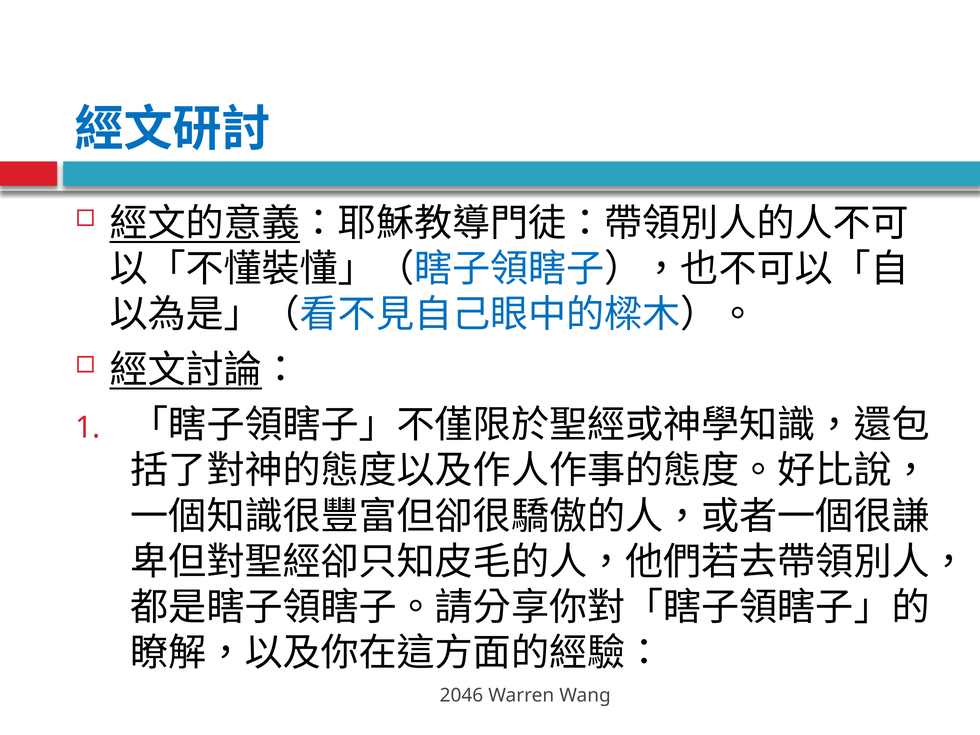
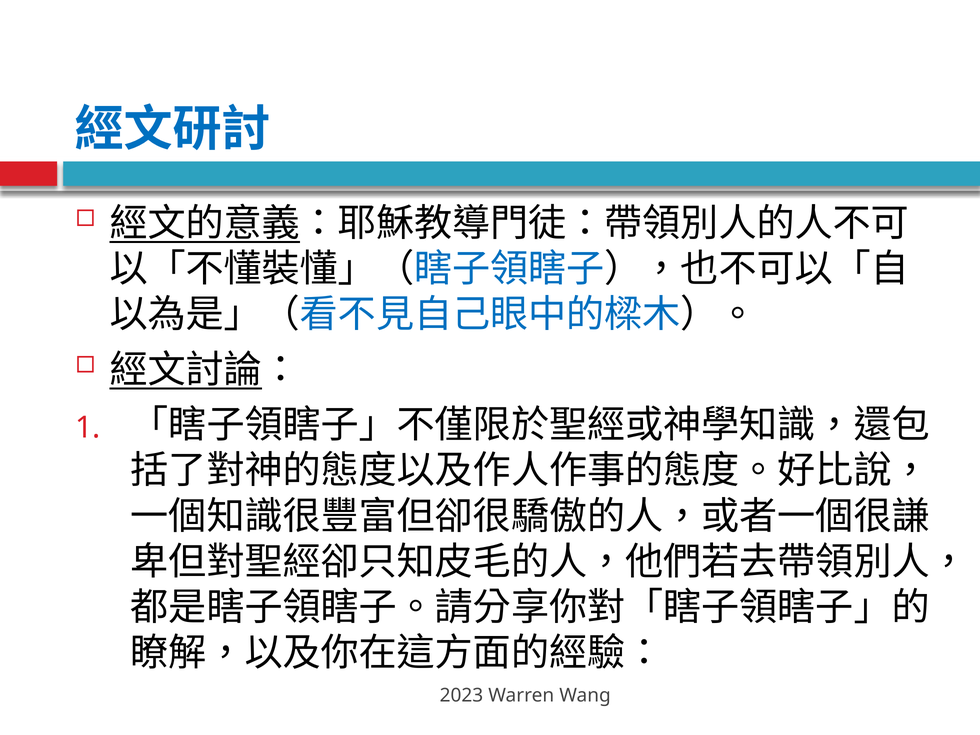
2046: 2046 -> 2023 (461, 695)
